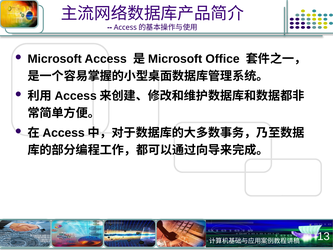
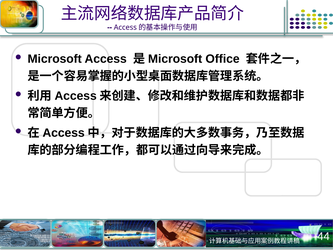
13: 13 -> 44 (324, 236)
